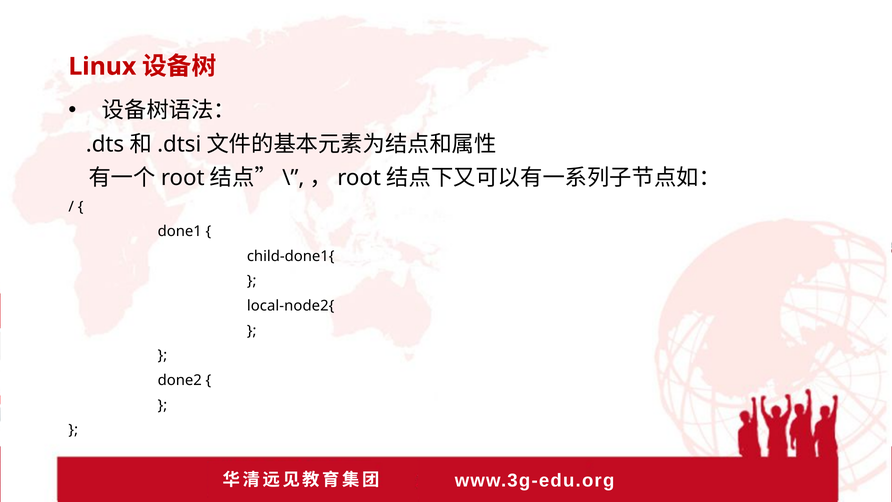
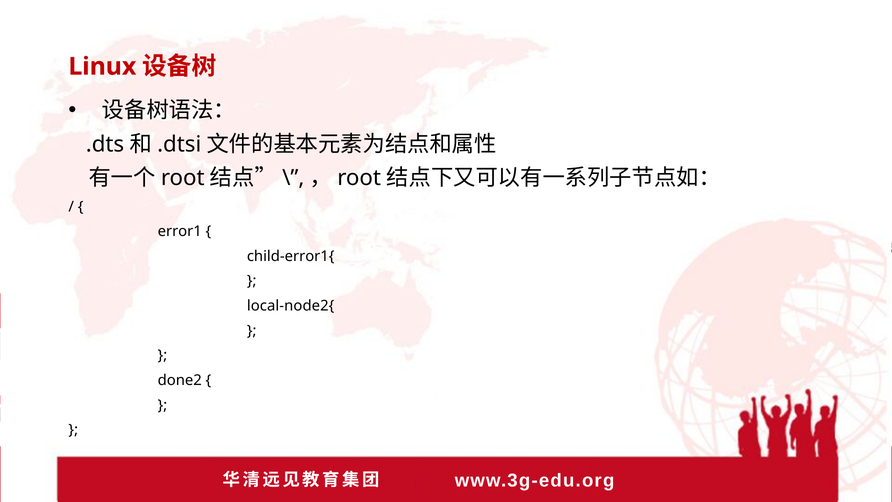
done1: done1 -> error1 (180, 231)
child-done1{: child-done1{ -> child-error1{ (291, 256)
